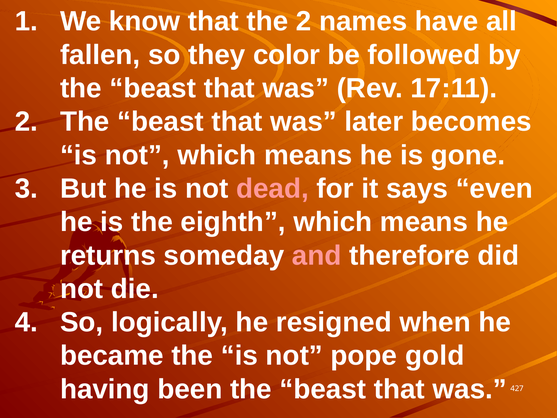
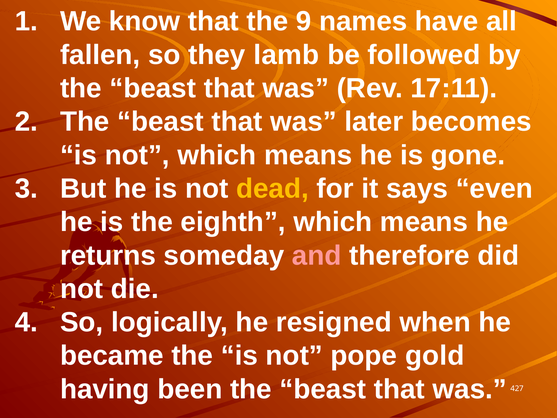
the 2: 2 -> 9 (304, 21)
color: color -> lamb (286, 55)
dead colour: pink -> yellow (272, 188)
